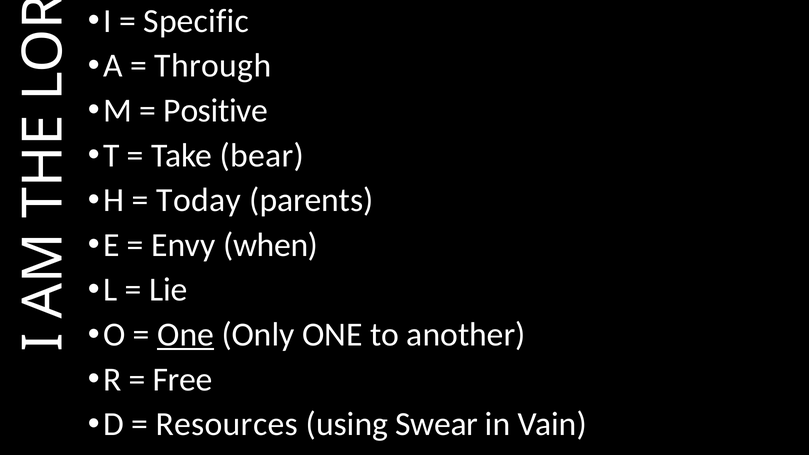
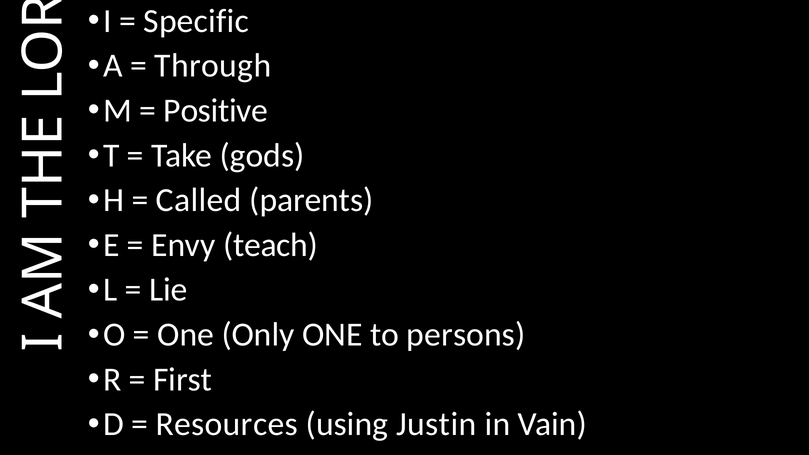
bear: bear -> gods (262, 155)
Today: Today -> Called (199, 200)
when: when -> teach (271, 245)
One underline: present -> none (186, 335)
another: another -> persons (466, 335)
Free: Free -> First (183, 380)
Swear: Swear -> Justin (436, 424)
